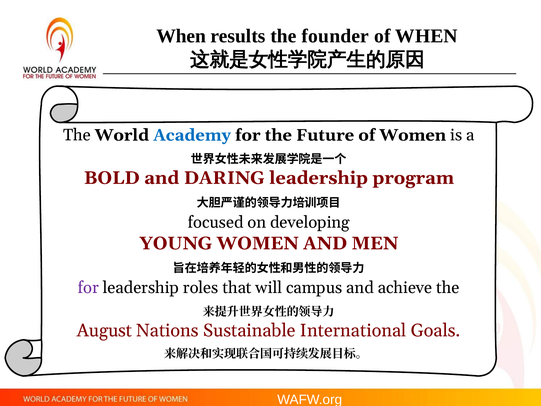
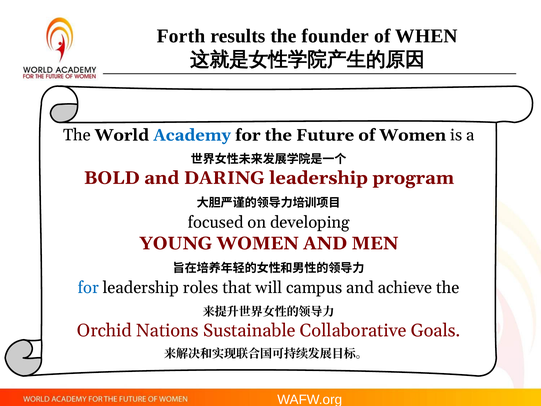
When: When -> Forth (181, 36)
for colour: purple -> blue (88, 288)
August: August -> Orchid (104, 330)
International: International -> Collaborative (353, 330)
